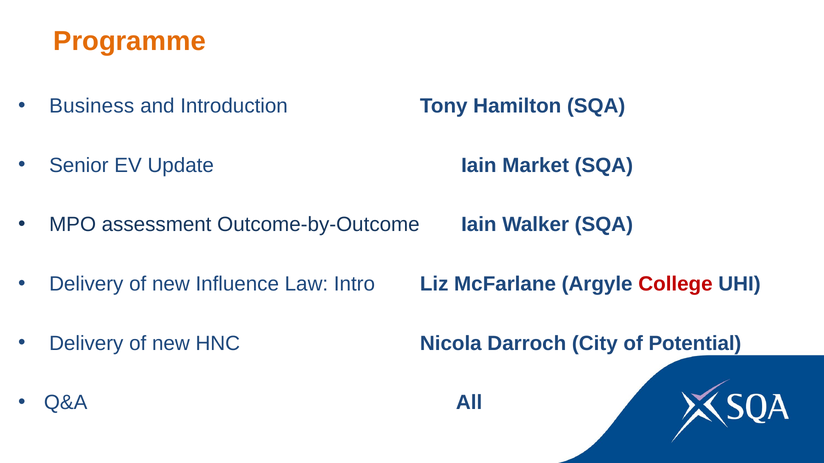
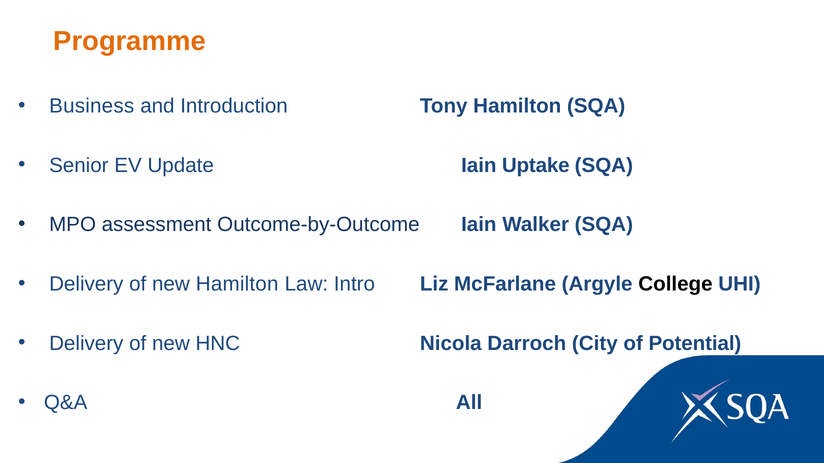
Market: Market -> Uptake (536, 165)
new Influence: Influence -> Hamilton (237, 284)
College colour: red -> black (675, 284)
